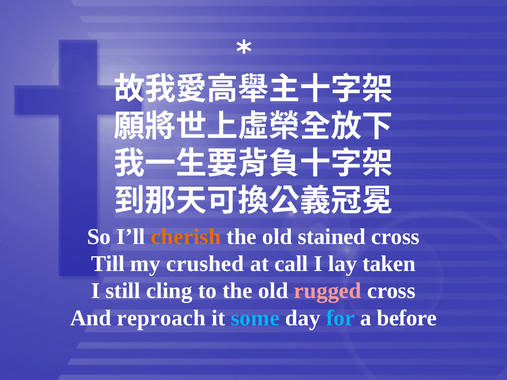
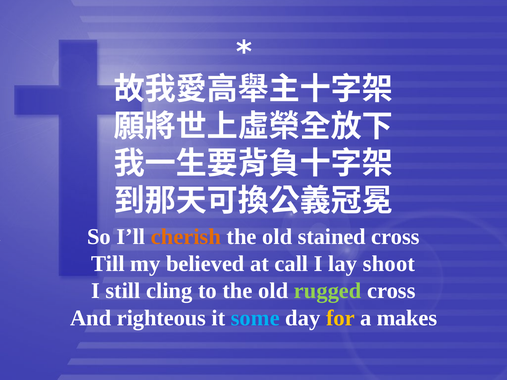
crushed: crushed -> believed (205, 264)
taken: taken -> shoot (389, 264)
rugged colour: pink -> light green (328, 291)
reproach: reproach -> righteous (161, 318)
for colour: light blue -> yellow (340, 318)
before: before -> makes (407, 318)
